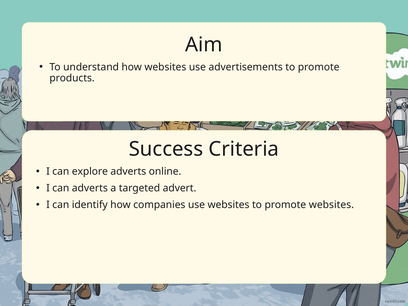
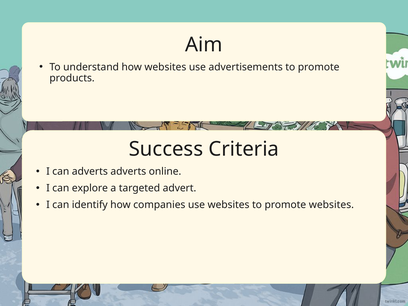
can explore: explore -> adverts (90, 171)
can adverts: adverts -> explore (90, 188)
